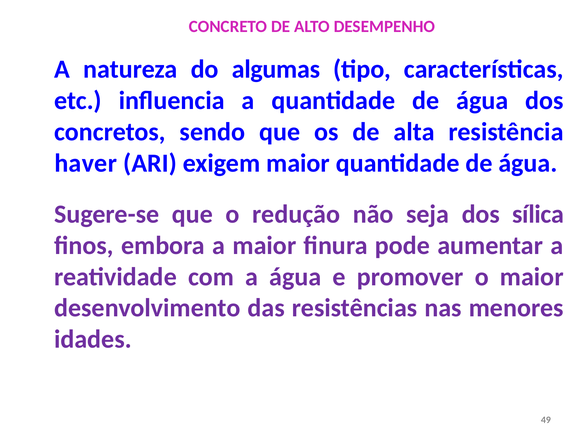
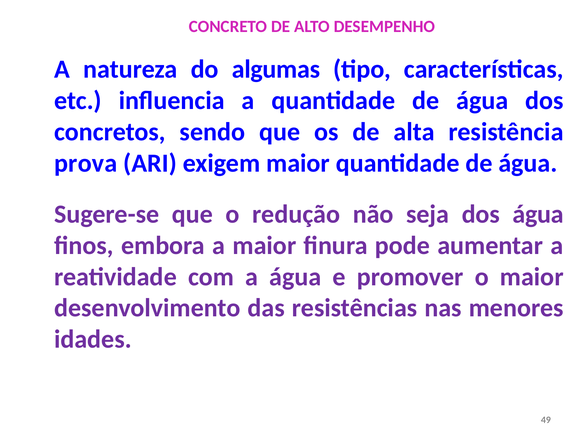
haver: haver -> prova (86, 163)
dos sílica: sílica -> água (538, 214)
